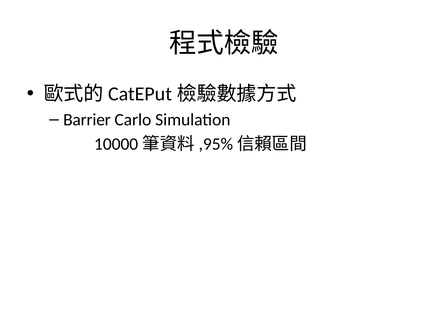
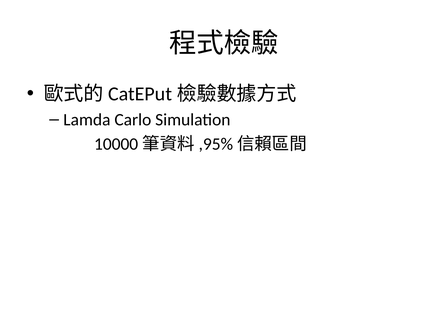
Barrier: Barrier -> Lamda (87, 120)
